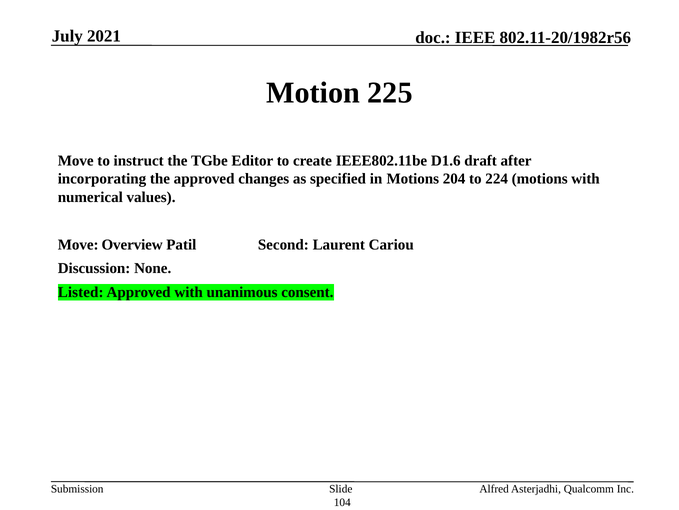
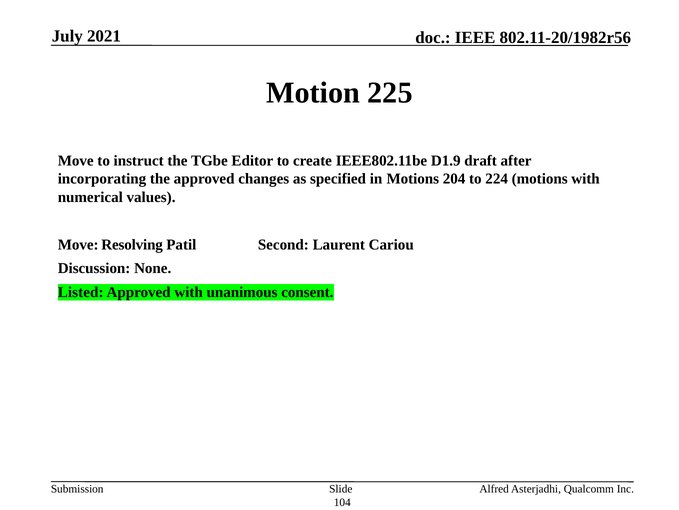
D1.6: D1.6 -> D1.9 (446, 161)
Overview: Overview -> Resolving (132, 244)
